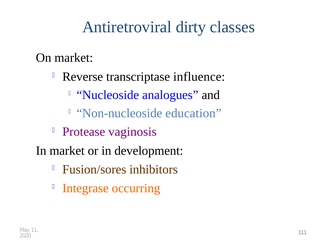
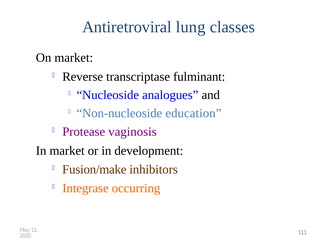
dirty: dirty -> lung (191, 27)
influence: influence -> fulminant (199, 77)
Fusion/sores: Fusion/sores -> Fusion/make (94, 170)
